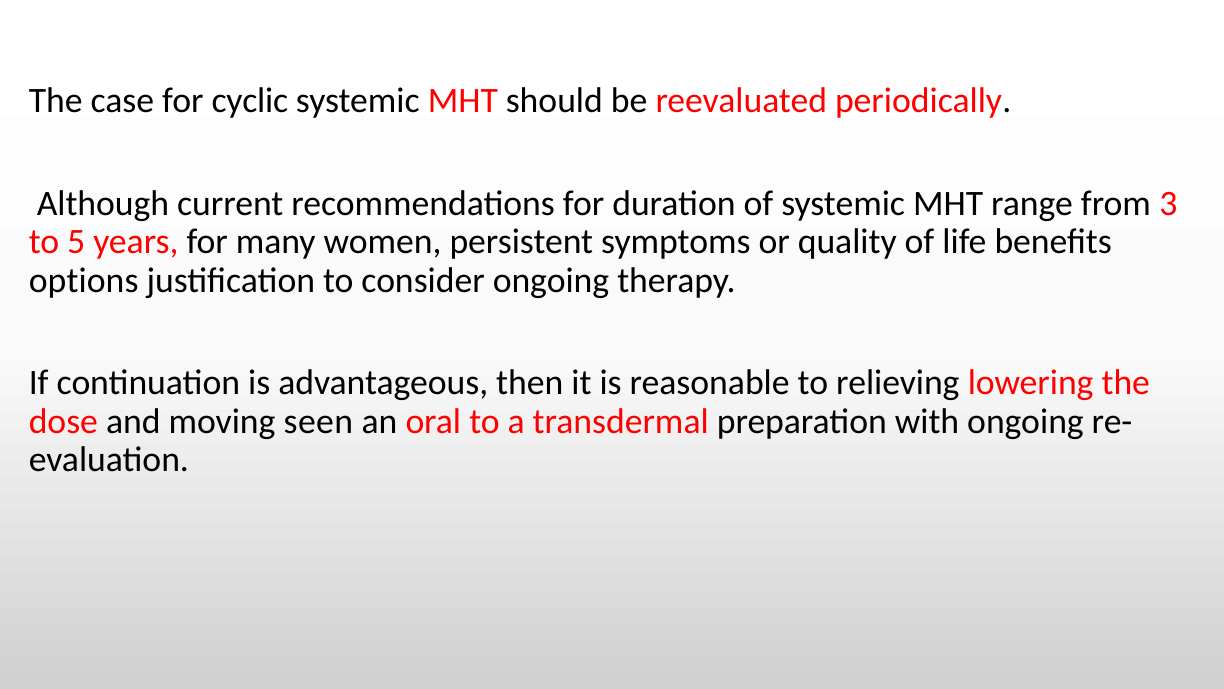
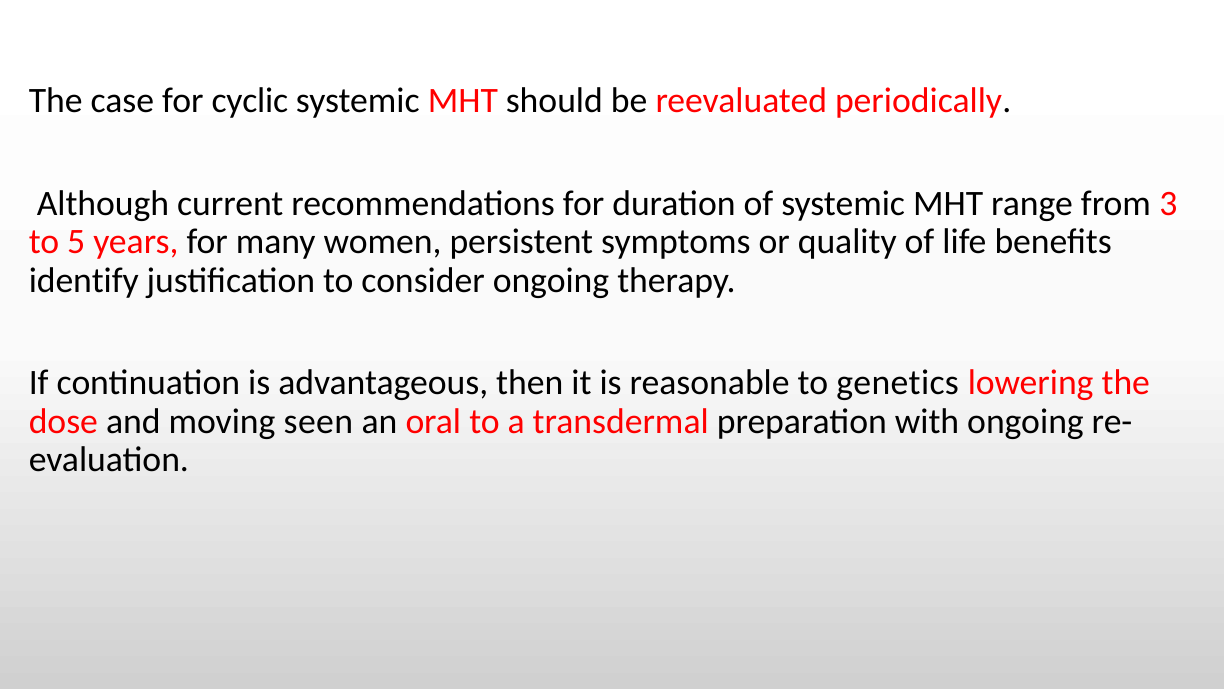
options: options -> identify (84, 280)
relieving: relieving -> genetics (898, 383)
